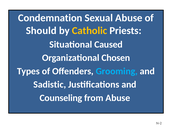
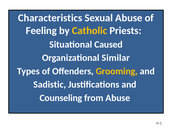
Condemnation: Condemnation -> Characteristics (50, 18)
Should: Should -> Feeling (41, 31)
Chosen: Chosen -> Similar (116, 58)
Grooming colour: light blue -> yellow (117, 71)
